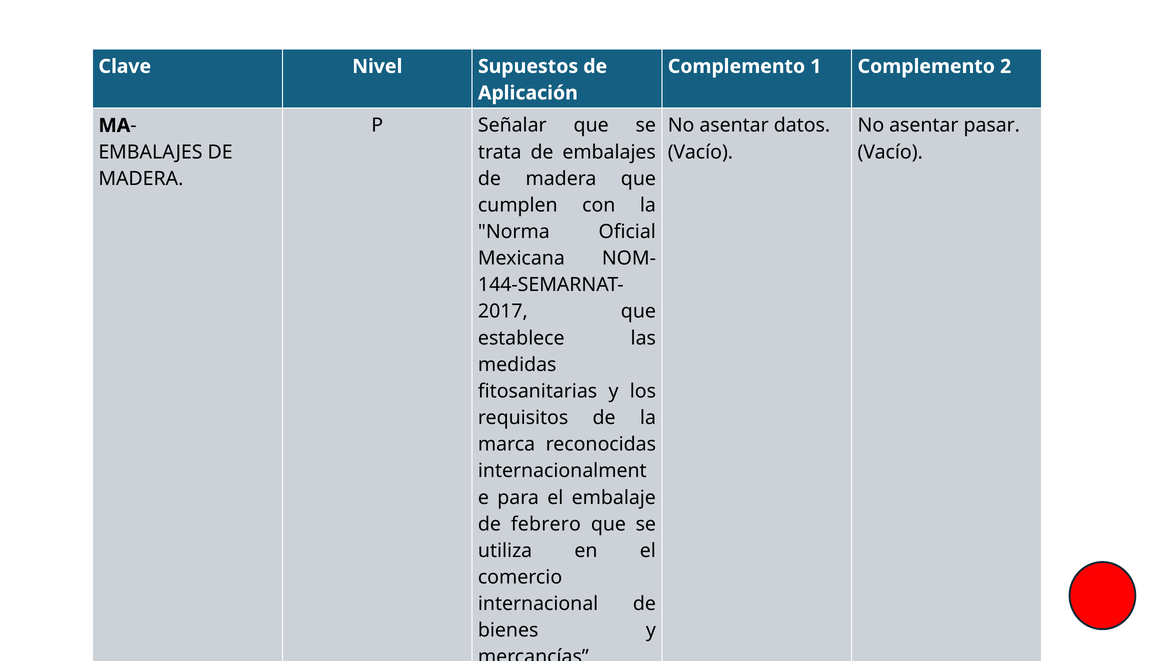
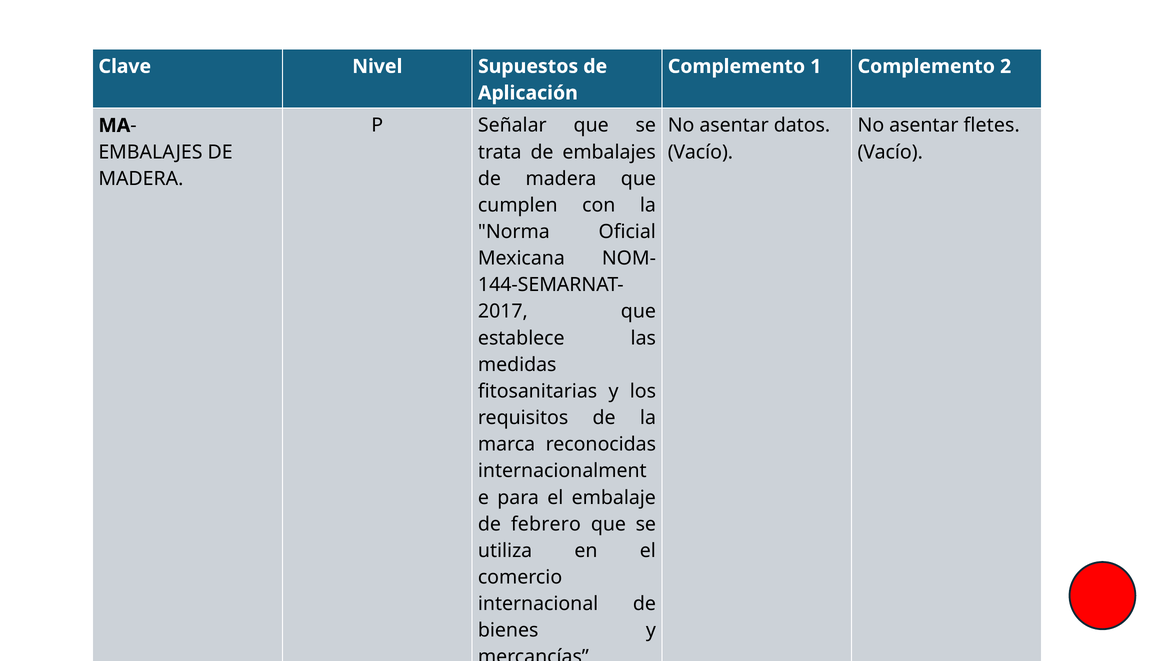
pasar: pasar -> fletes (992, 125)
